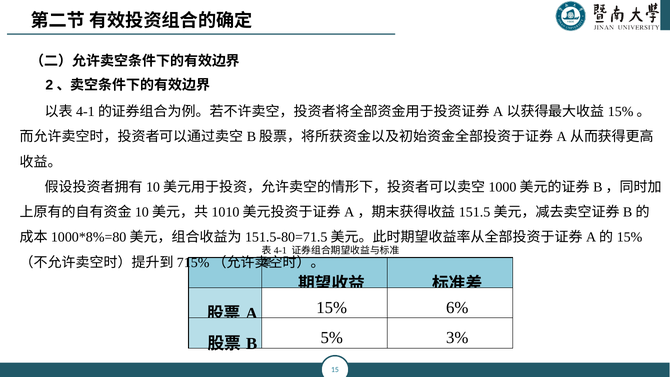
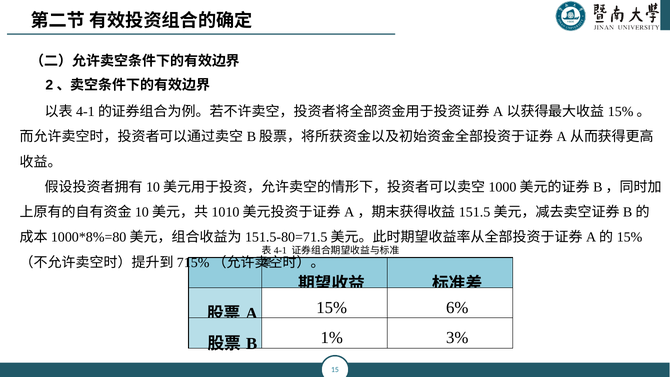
5%: 5% -> 1% (332, 338)
